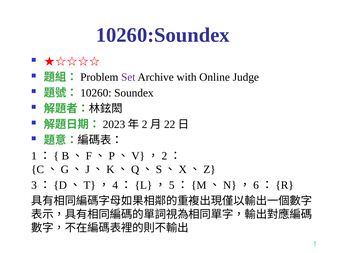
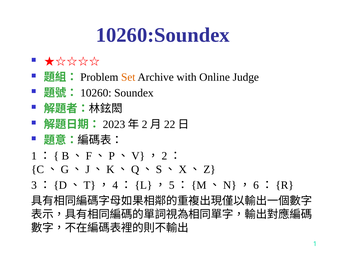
Set colour: purple -> orange (128, 77)
